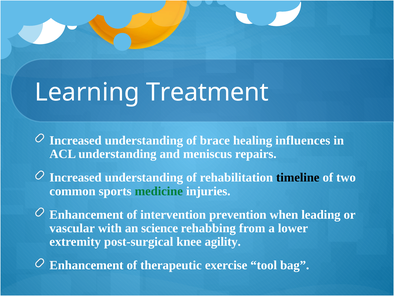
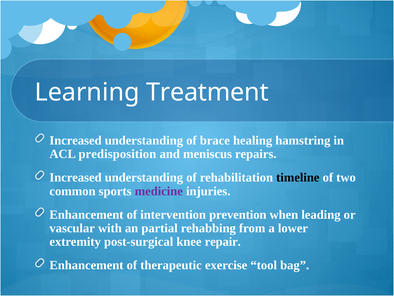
influences: influences -> hamstring (303, 140)
ACL understanding: understanding -> predisposition (117, 154)
medicine colour: green -> purple (159, 191)
science: science -> partial (160, 228)
agility: agility -> repair (223, 241)
